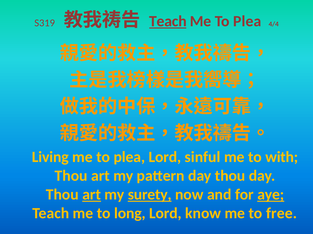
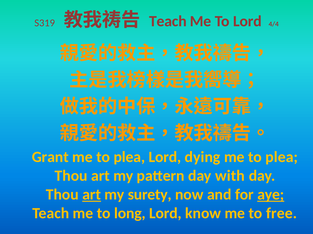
Teach underline: present -> none (168, 21)
Plea: Plea -> Lord (247, 21)
Living: Living -> Grant (50, 158)
sinful: sinful -> dying (203, 158)
with: with -> plea (282, 158)
pattern day thou: thou -> with (230, 176)
surety underline: present -> none (150, 195)
